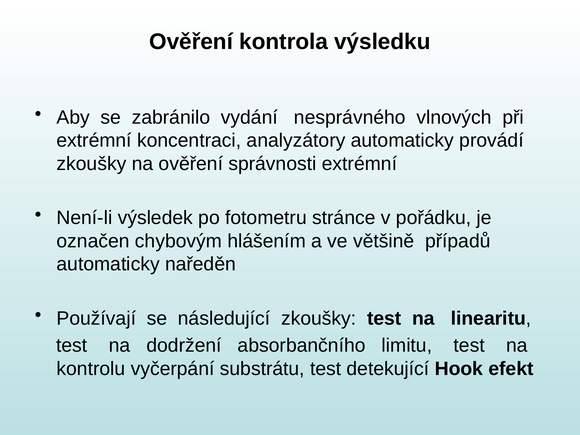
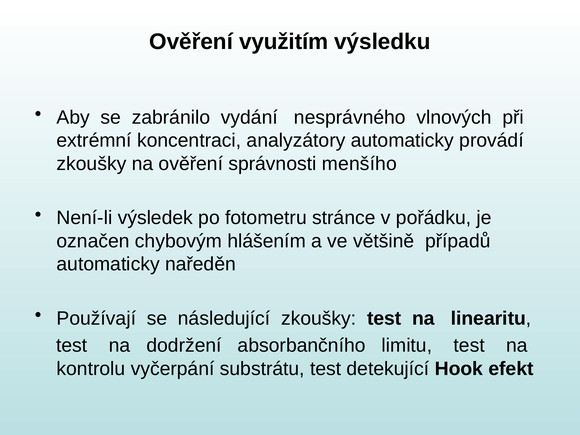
kontrola: kontrola -> využitím (284, 42)
správnosti extrémní: extrémní -> menšího (359, 164)
